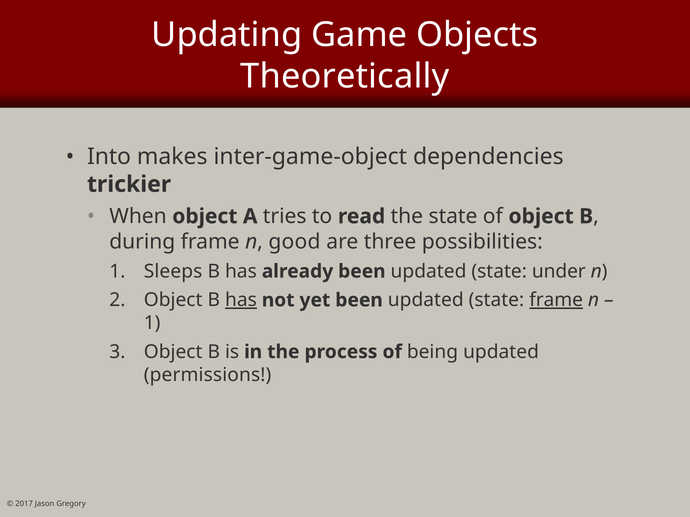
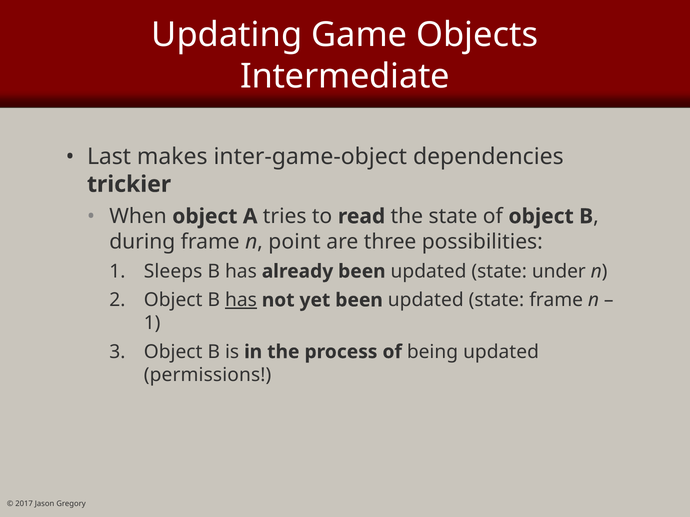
Theoretically: Theoretically -> Intermediate (345, 76)
Into: Into -> Last (109, 157)
good: good -> point (294, 242)
frame underline: present -> none (556, 300)
